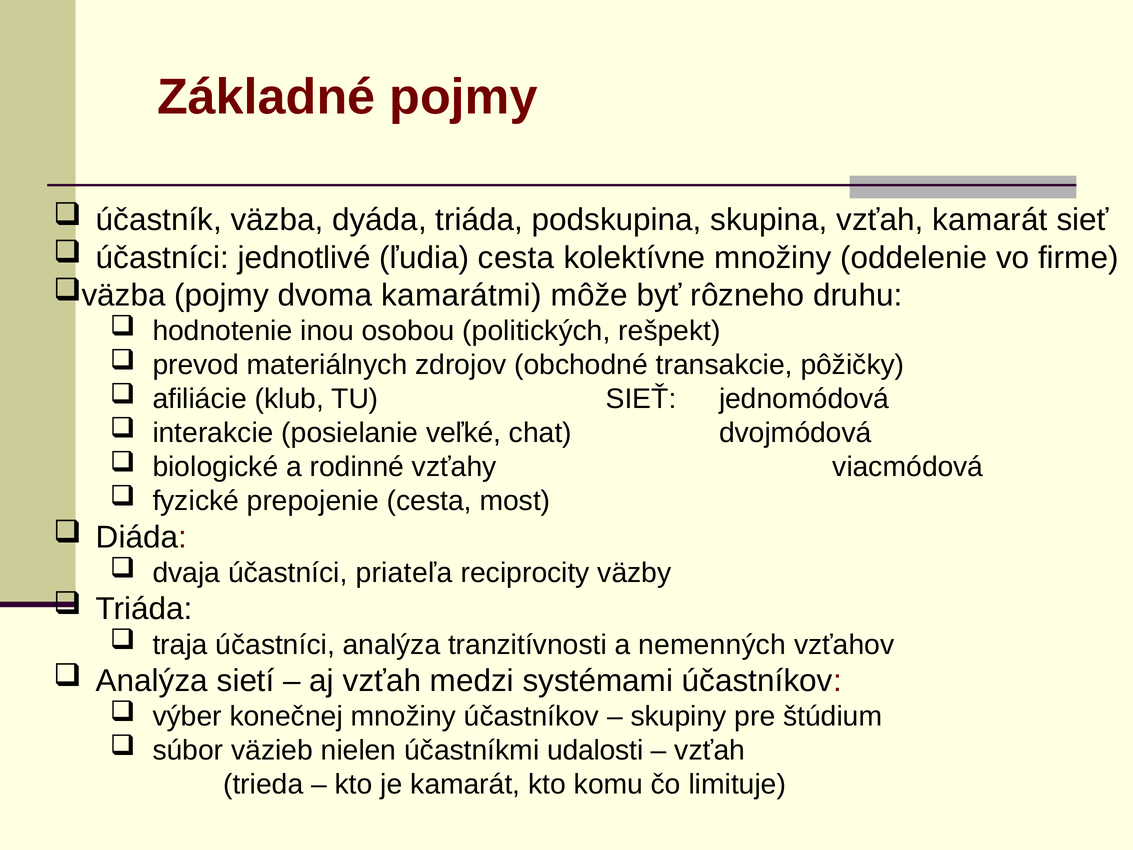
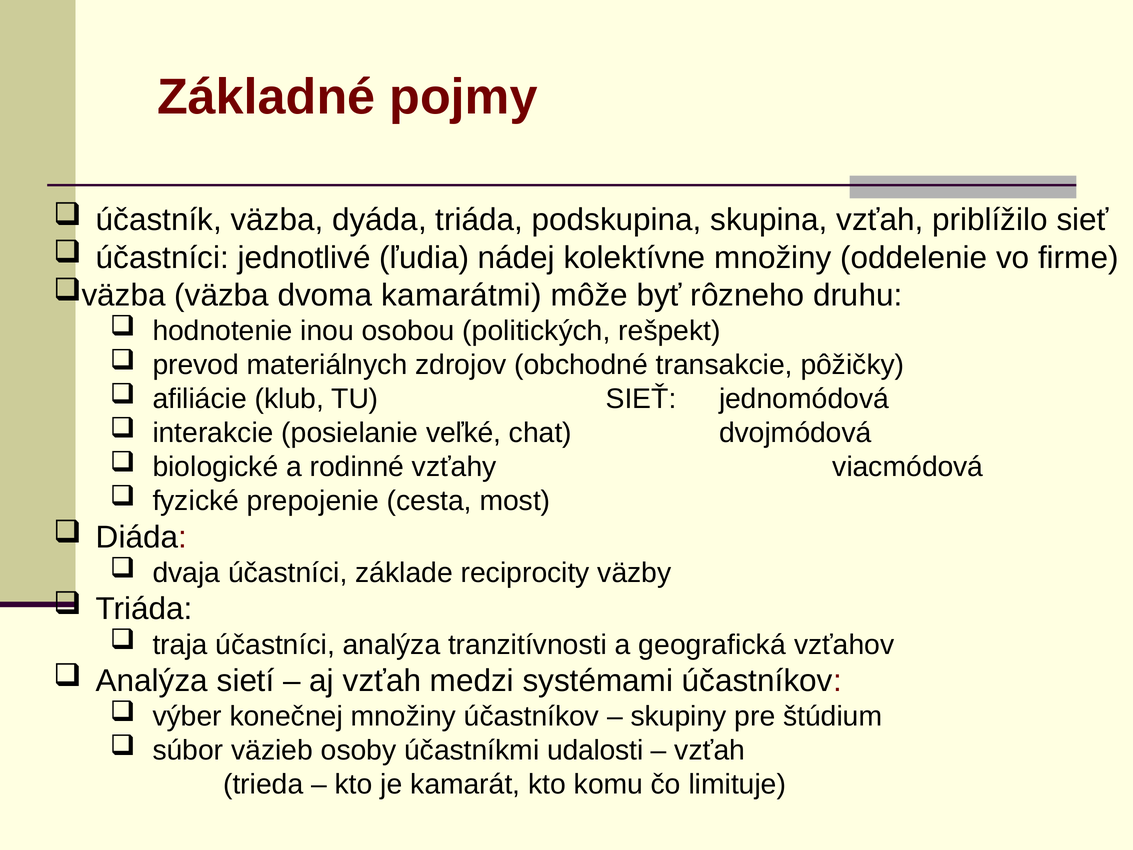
vzťah kamarát: kamarát -> priblížilo (990, 220)
ľudia cesta: cesta -> nádej (516, 258)
pojmy: pojmy -> väzba (222, 295)
priateľa: priateľa -> základe (404, 573)
nemenných: nemenných -> geografická (712, 644)
nielen: nielen -> osoby (359, 750)
